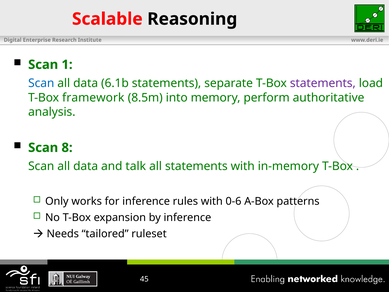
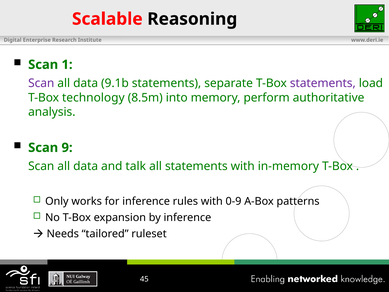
Scan colour: blue -> purple (41, 83)
6.1b: 6.1b -> 9.1b (115, 83)
framework: framework -> technology (93, 98)
8: 8 -> 9 (67, 148)
0-6: 0-6 -> 0-9 (233, 201)
